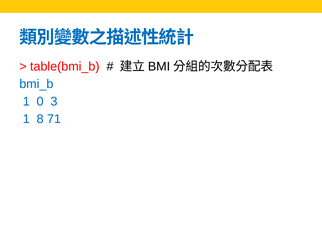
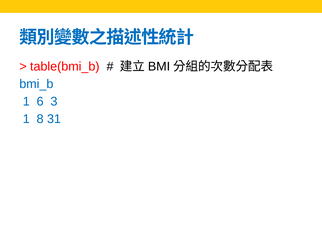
0: 0 -> 6 (40, 101)
71: 71 -> 31 (54, 119)
